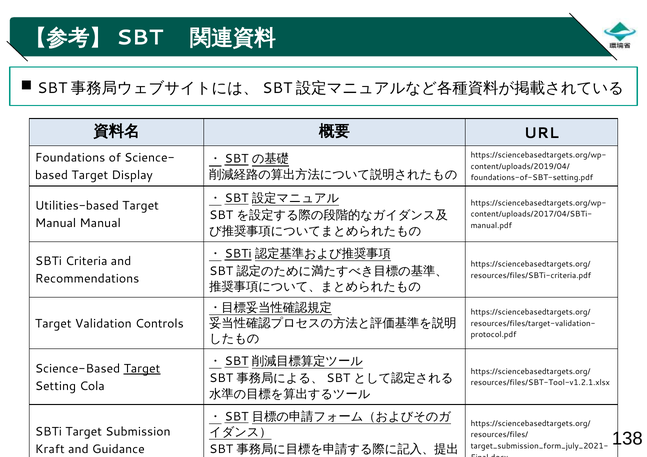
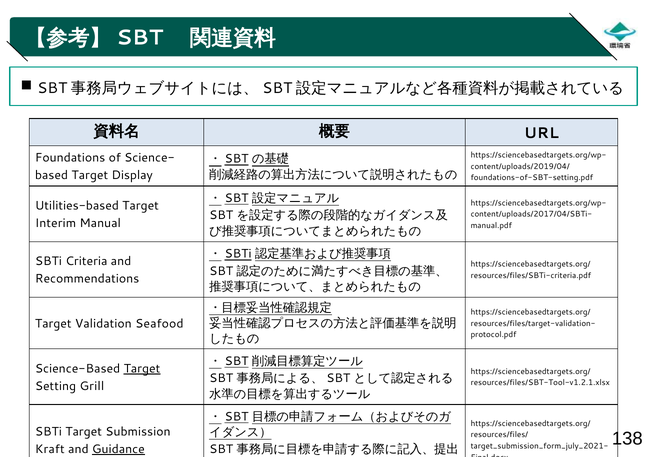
Manual: Manual -> Interim (56, 223)
Controls: Controls -> Seafood (159, 324)
Cola: Cola -> Grill (92, 386)
Guidance underline: none -> present (118, 450)
